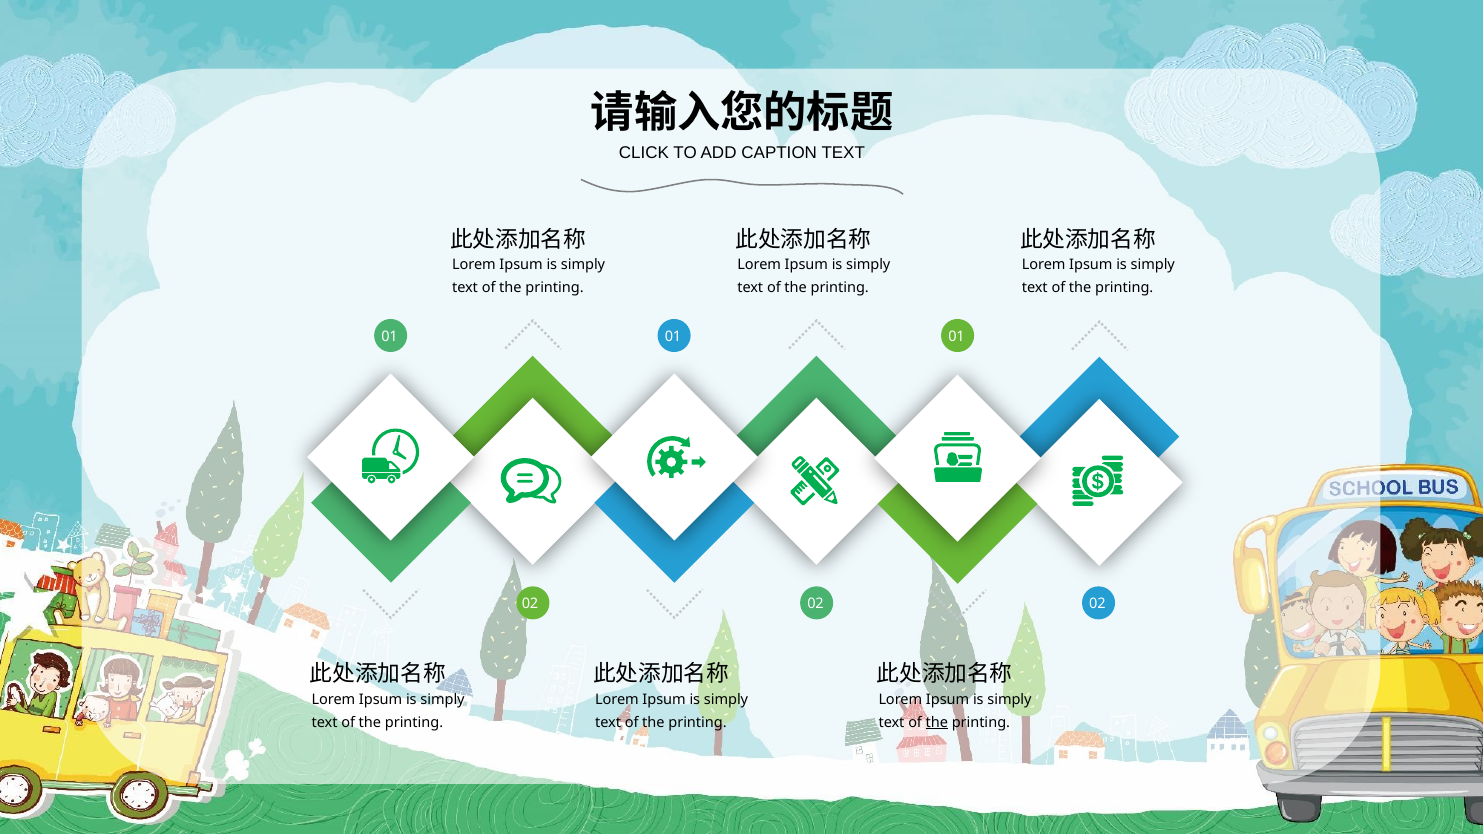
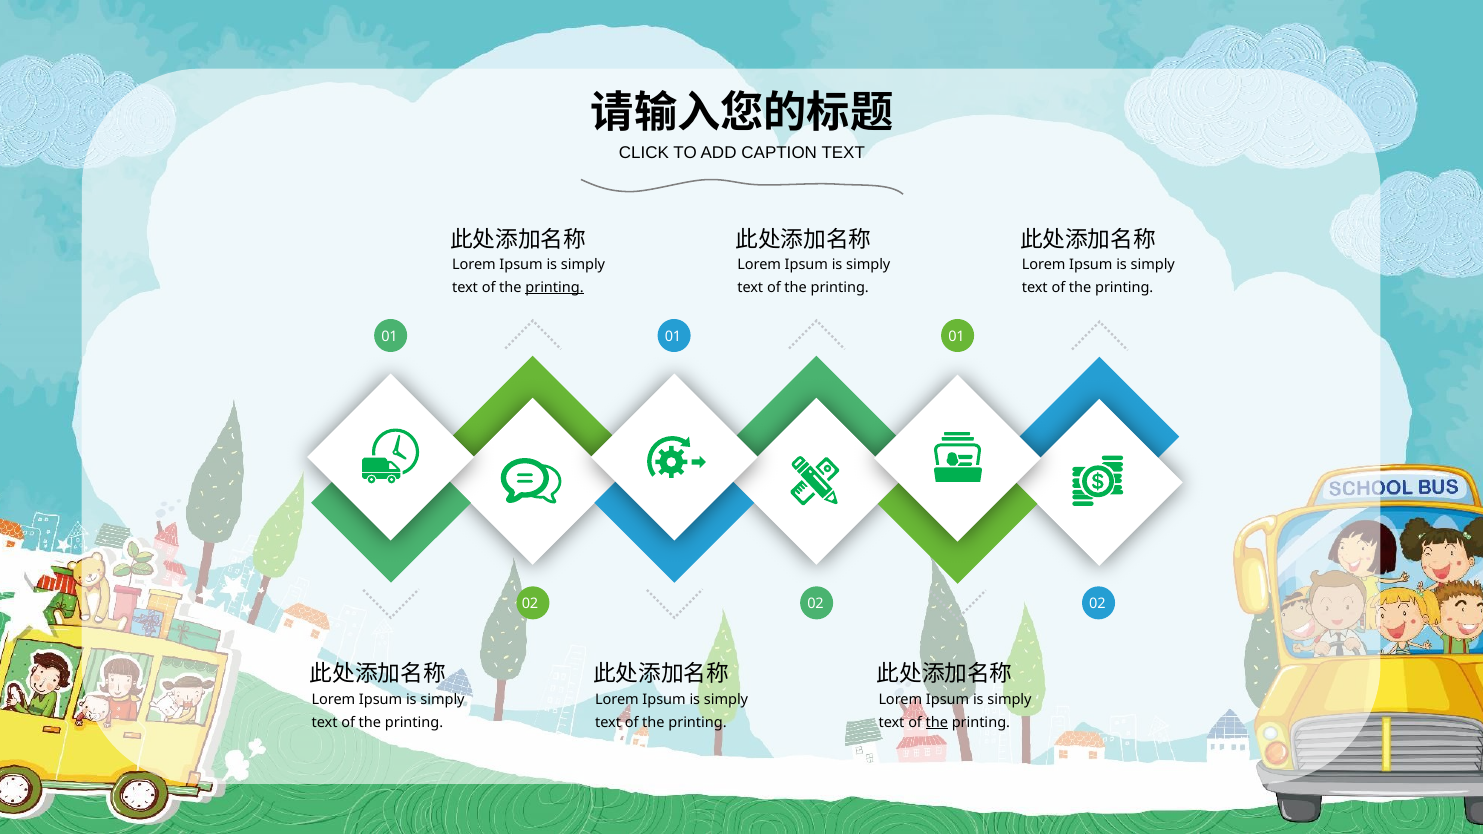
printing underline: none -> present (555, 288)
